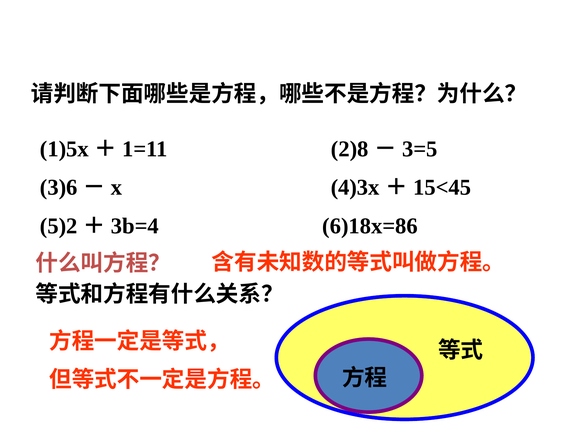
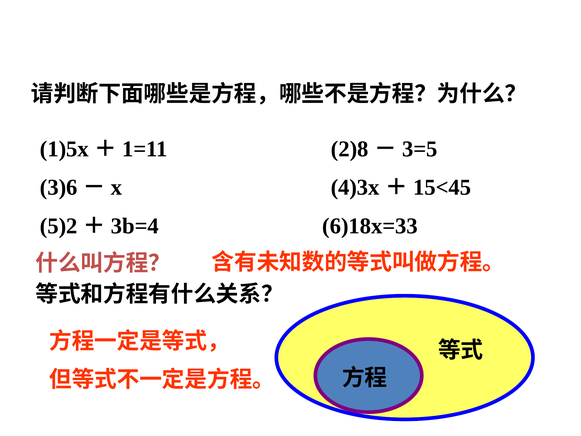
6)18x=86: 6)18x=86 -> 6)18x=33 (370, 226)
